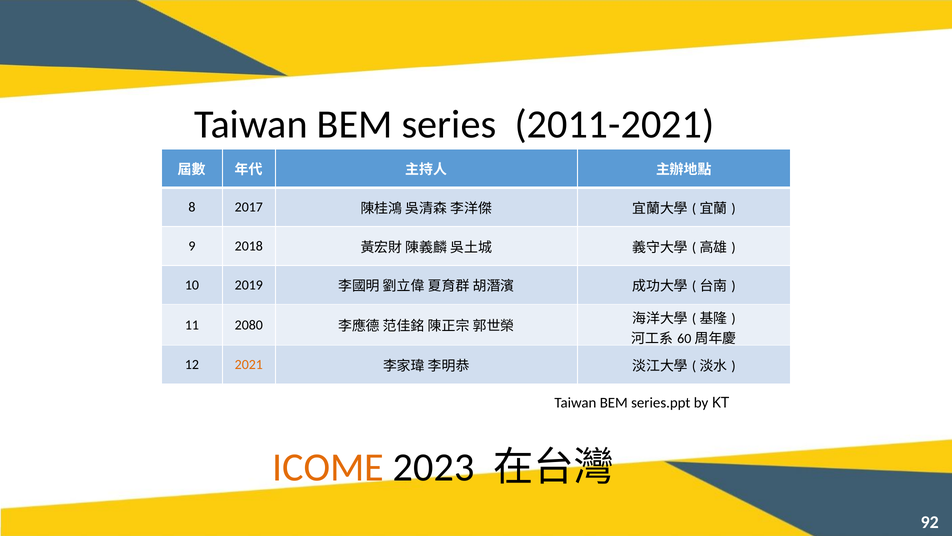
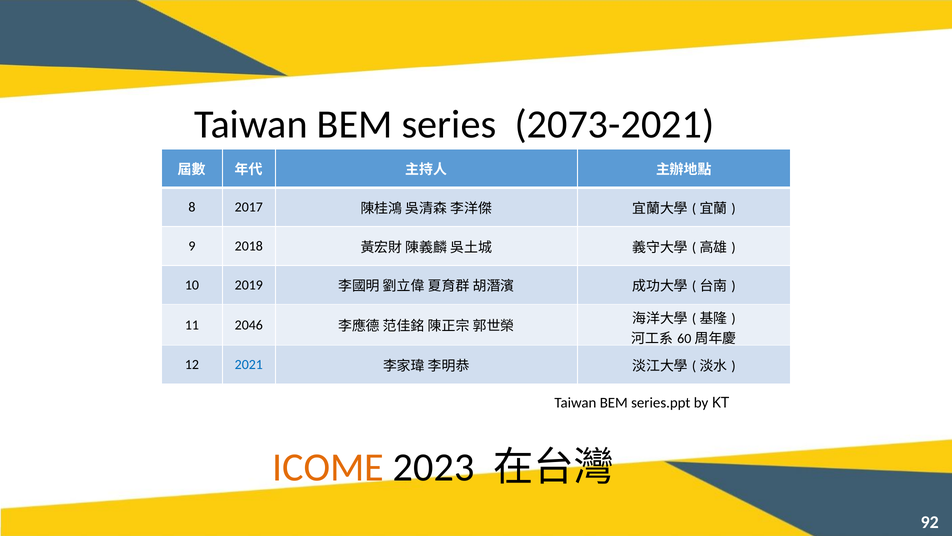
2011-2021: 2011-2021 -> 2073-2021 (614, 124)
2080: 2080 -> 2046 (249, 325)
2021 colour: orange -> blue (249, 365)
